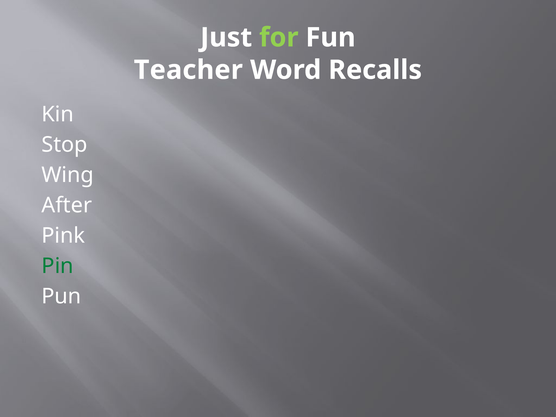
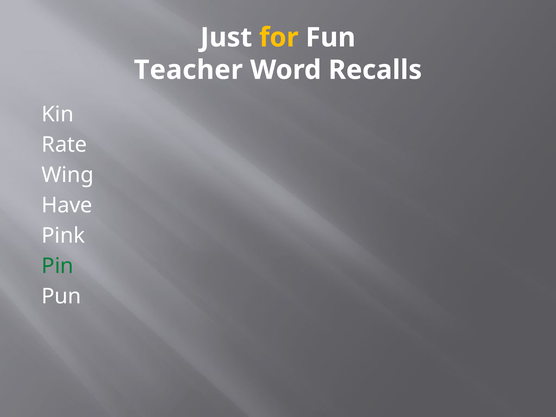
for colour: light green -> yellow (279, 38)
Stop: Stop -> Rate (64, 145)
After: After -> Have (67, 205)
